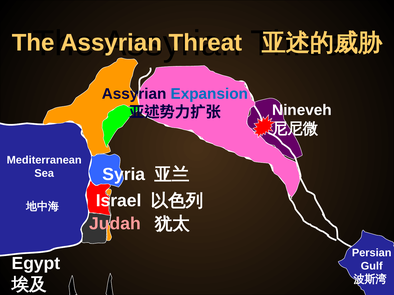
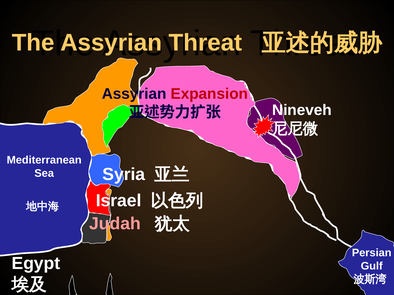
Expansion colour: blue -> red (209, 94)
